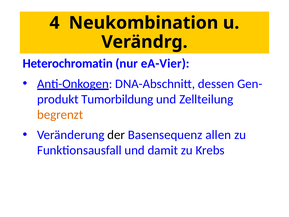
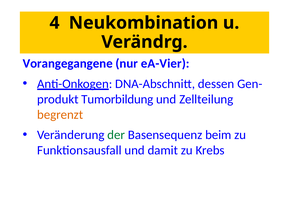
Heterochromatin: Heterochromatin -> Vorangegangene (68, 63)
der colour: black -> green (116, 135)
allen: allen -> beim (218, 135)
